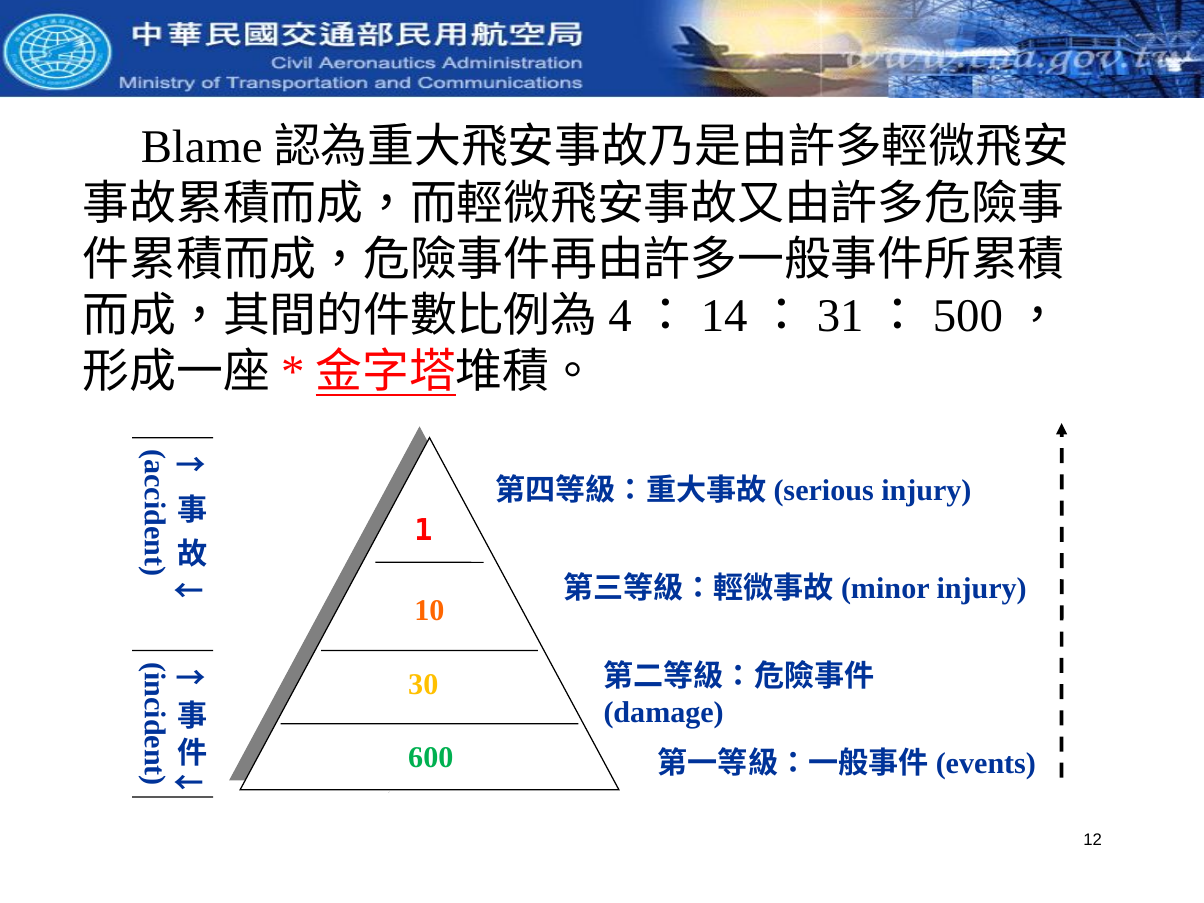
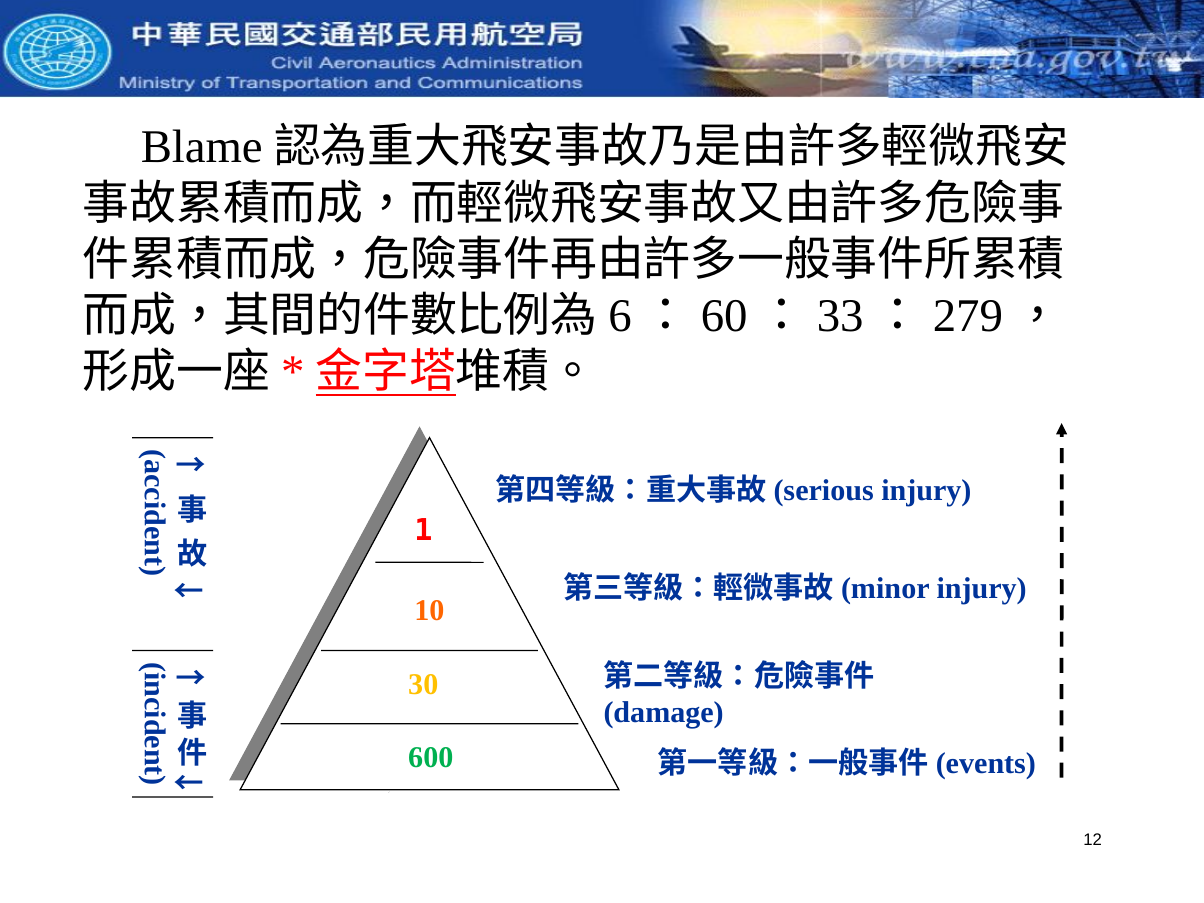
4: 4 -> 6 (620, 316)
14: 14 -> 60 (724, 316)
31: 31 -> 33 (840, 316)
500: 500 -> 279 (968, 316)
